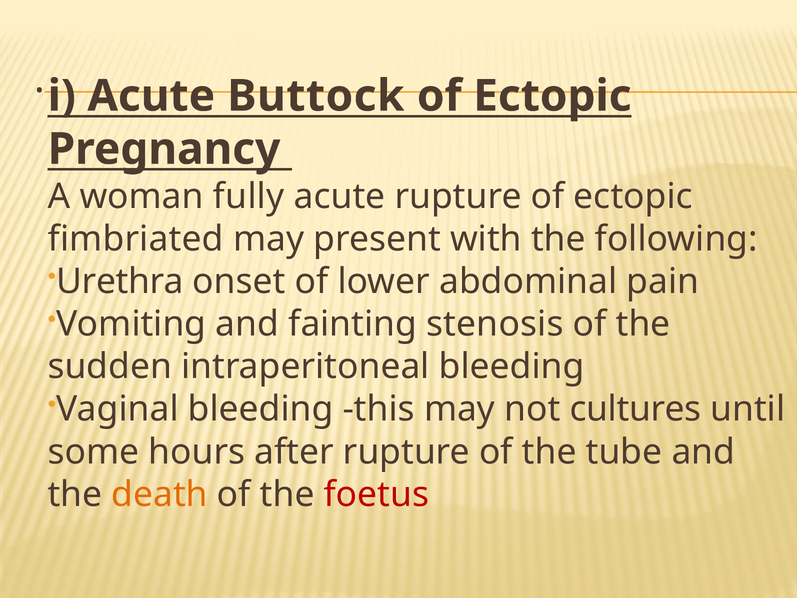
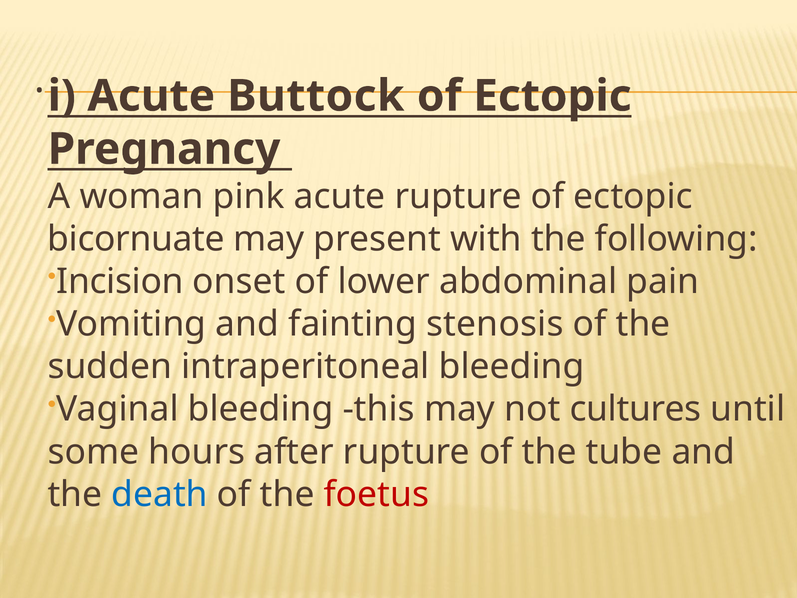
fully: fully -> pink (249, 196)
fimbriated: fimbriated -> bicornuate (136, 239)
Urethra: Urethra -> Incision (120, 281)
death colour: orange -> blue (160, 494)
